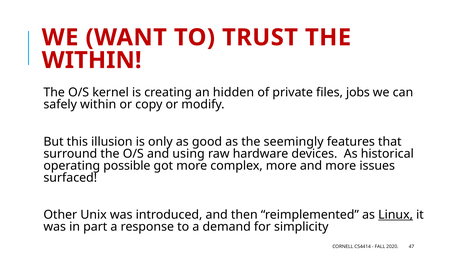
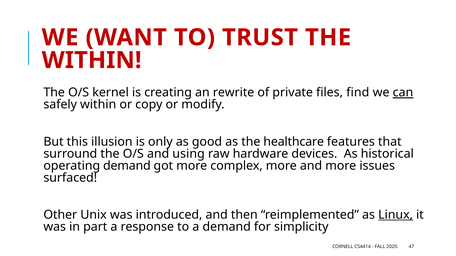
hidden: hidden -> rewrite (234, 93)
jobs: jobs -> find (358, 93)
can underline: none -> present (403, 93)
seemingly: seemingly -> healthcare (294, 142)
operating possible: possible -> demand (127, 166)
